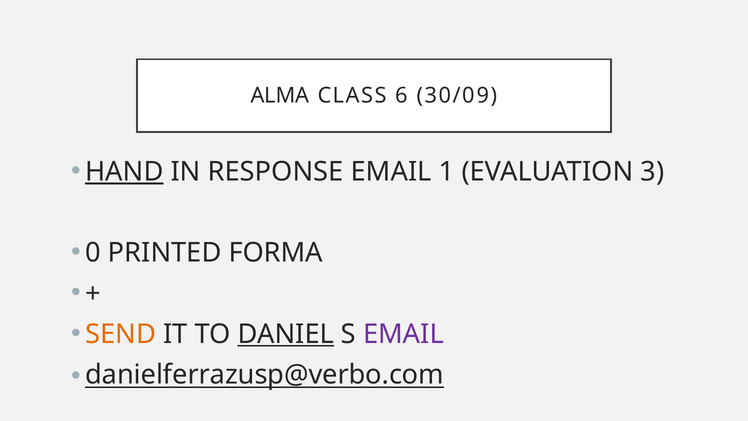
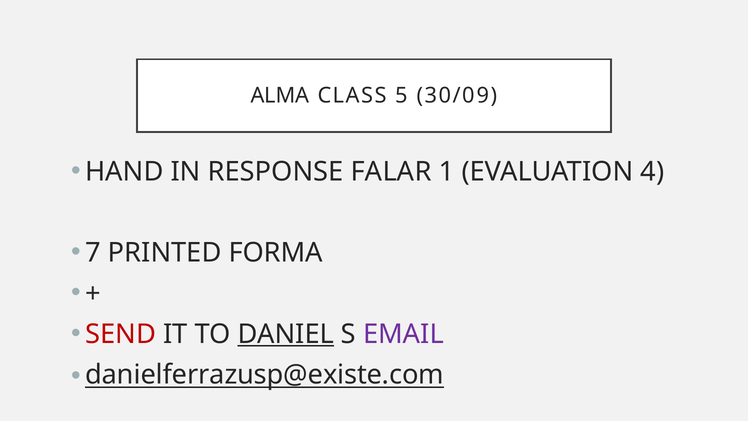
6: 6 -> 5 (402, 96)
HAND underline: present -> none (124, 172)
RESPONSE EMAIL: EMAIL -> FALAR (391, 172)
3: 3 -> 4 (652, 172)
0: 0 -> 7 (93, 253)
SEND colour: orange -> red (121, 334)
danielferrazusp@verbo.com: danielferrazusp@verbo.com -> danielferrazusp@existe.com (265, 374)
